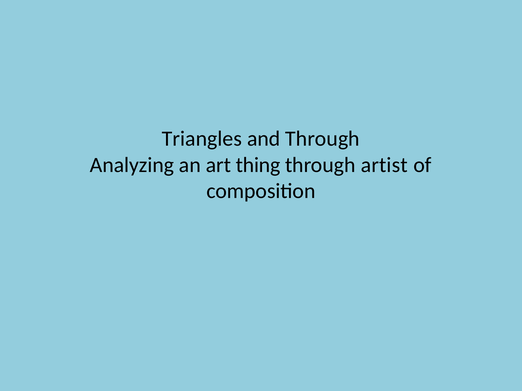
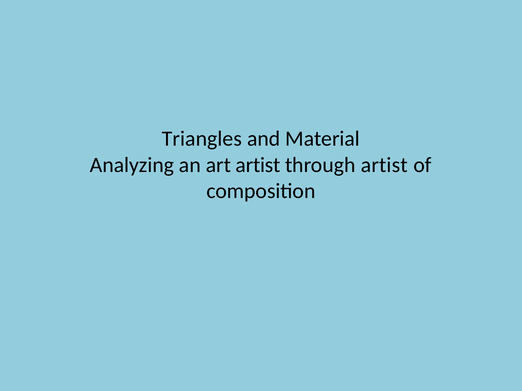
and Through: Through -> Material (323, 139)
art thing: thing -> artist (258, 165)
